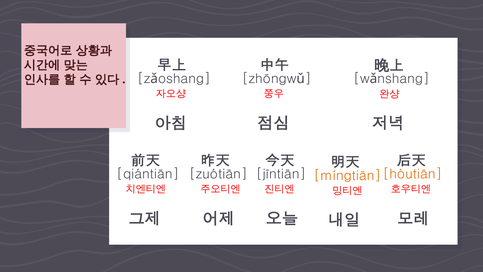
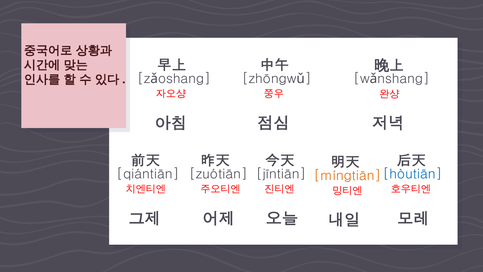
hòutiān colour: orange -> blue (412, 174)
